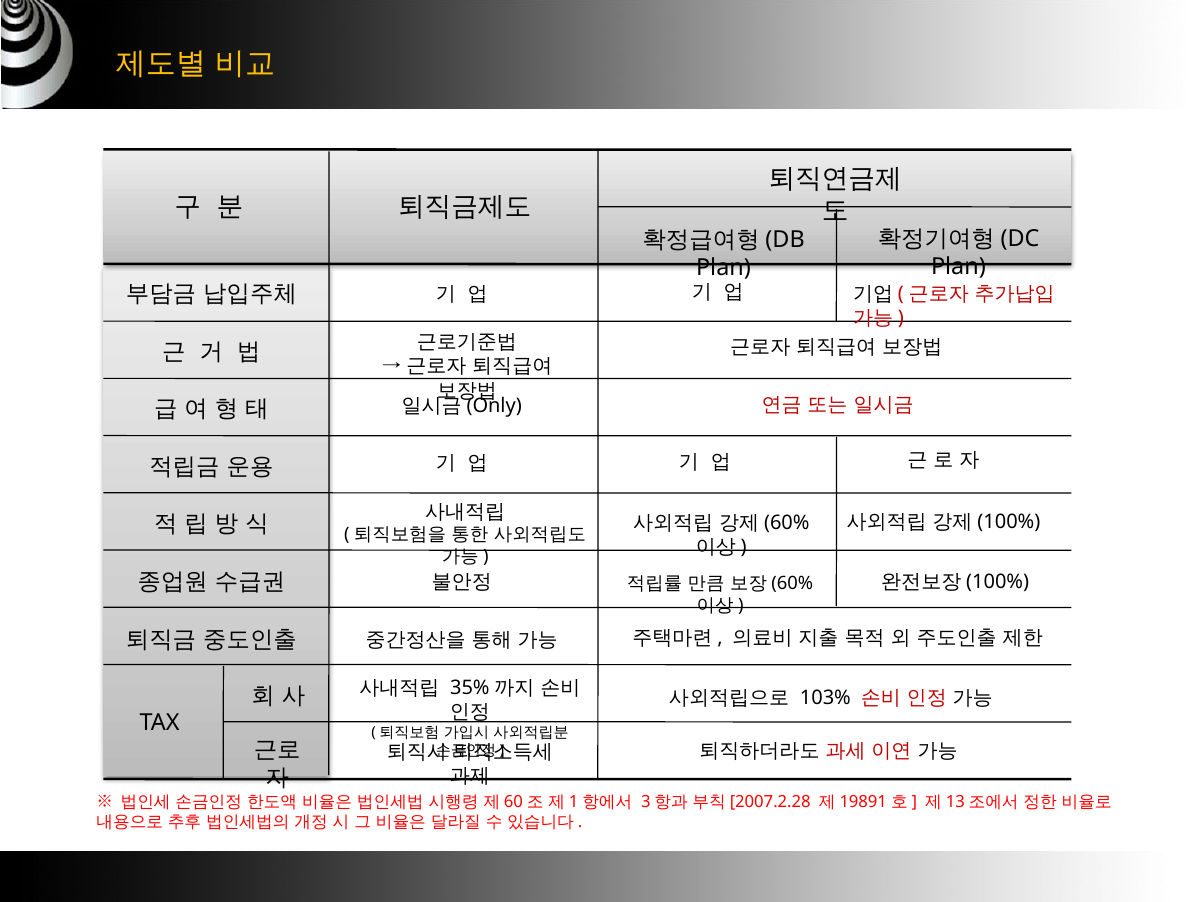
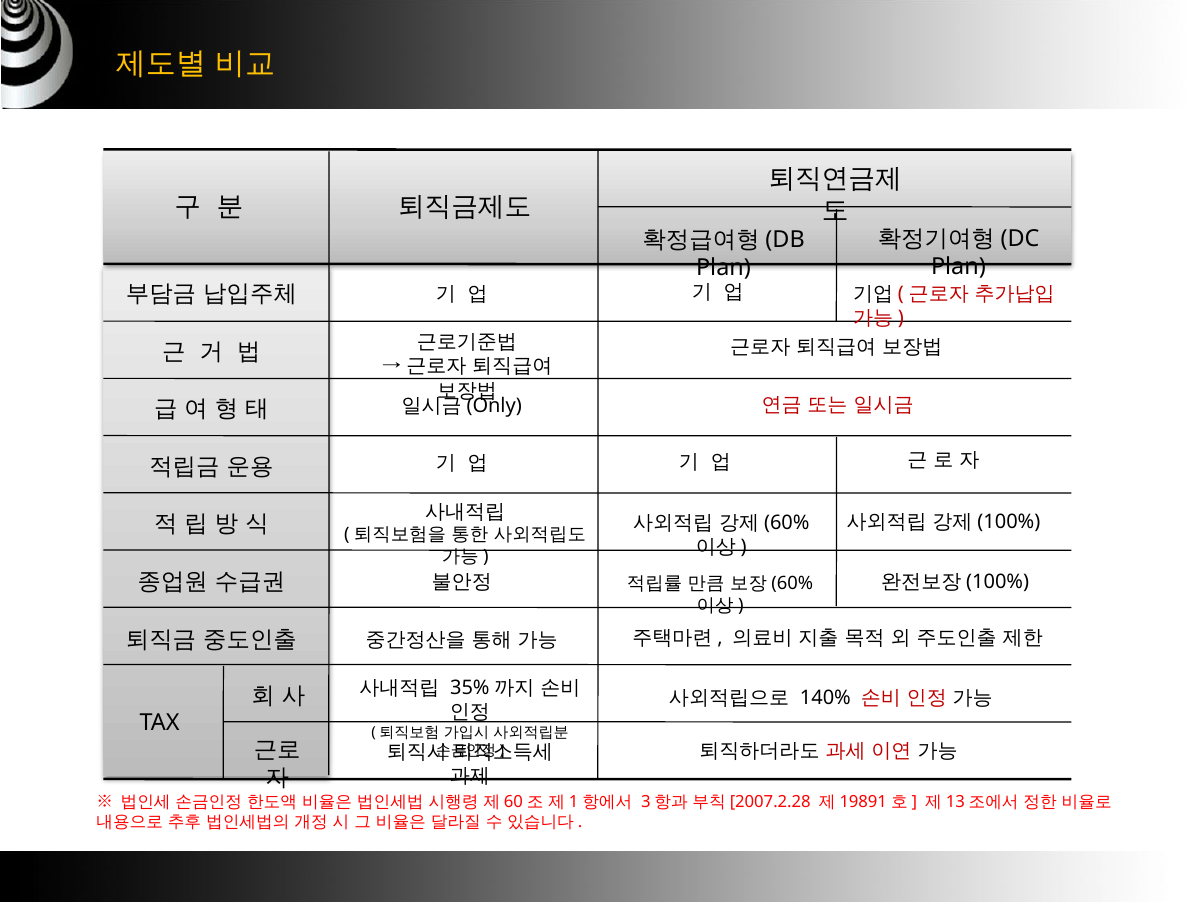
103%: 103% -> 140% (825, 698)
